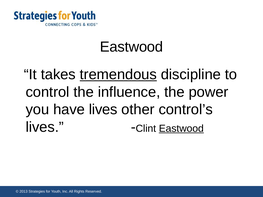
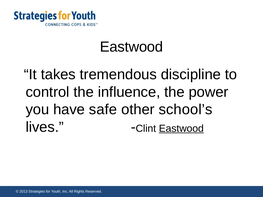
tremendous underline: present -> none (118, 75)
have lives: lives -> safe (103, 110)
control’s: control’s -> school’s (186, 110)
